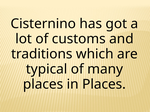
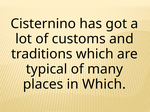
in Places: Places -> Which (104, 85)
